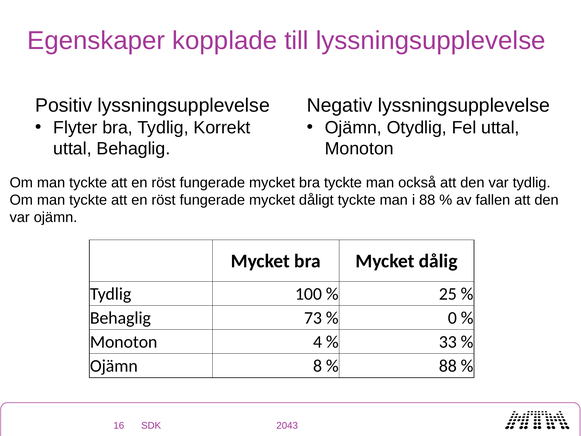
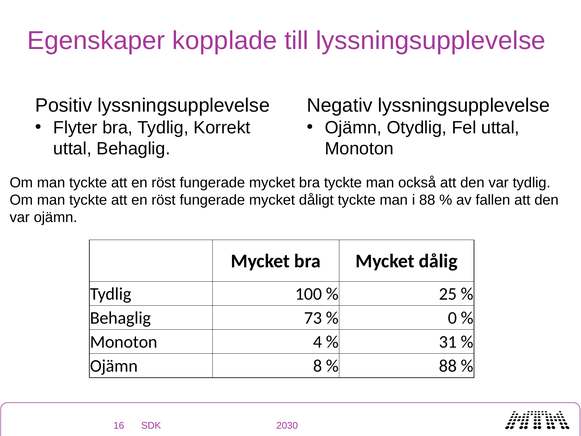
33: 33 -> 31 (448, 342)
2043: 2043 -> 2030 (287, 425)
